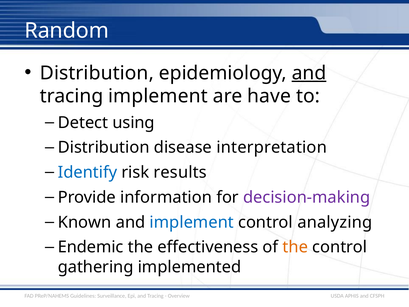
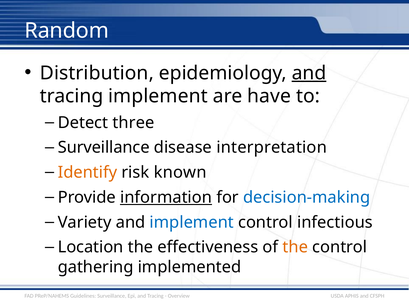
using: using -> three (134, 122)
Distribution: Distribution -> Surveillance (104, 147)
Identify colour: blue -> orange (87, 172)
results: results -> known (180, 172)
information underline: none -> present (166, 197)
decision-making colour: purple -> blue (307, 197)
Known: Known -> Variety (85, 222)
analyzing: analyzing -> infectious (335, 222)
Endemic: Endemic -> Location (91, 247)
